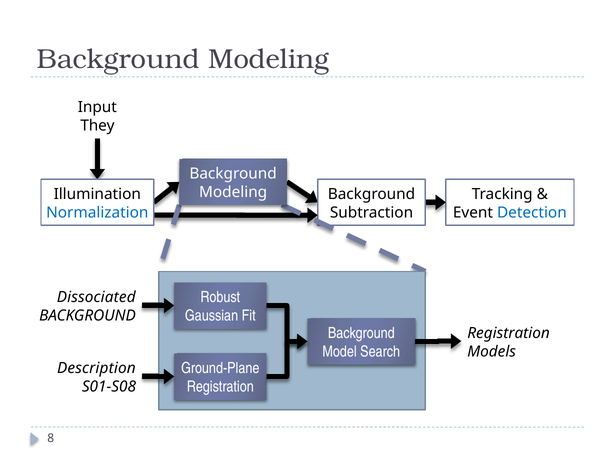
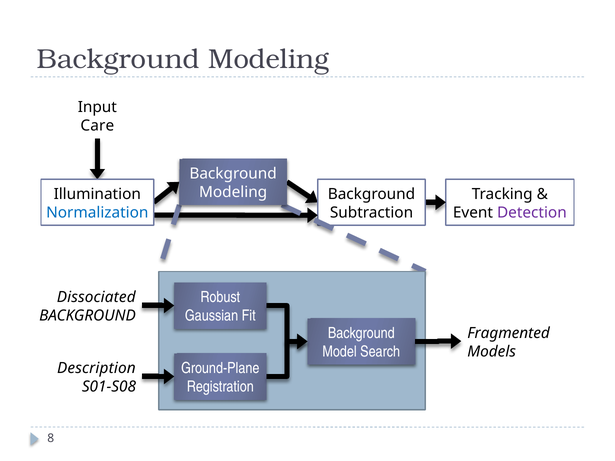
They: They -> Care (97, 126)
Detection colour: blue -> purple (532, 213)
Registration: Registration -> Fragmented (509, 333)
